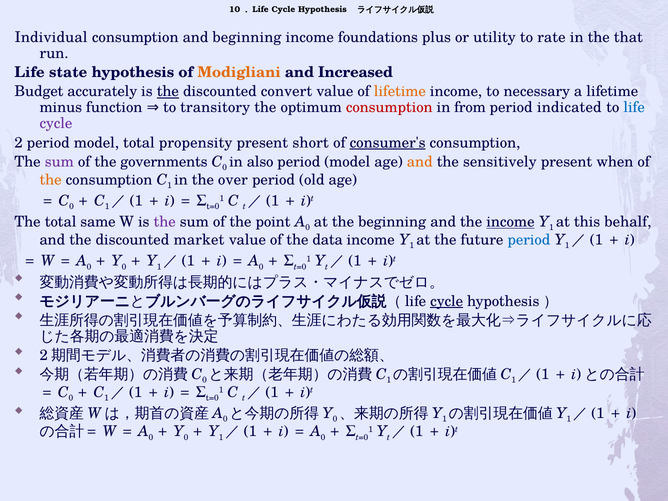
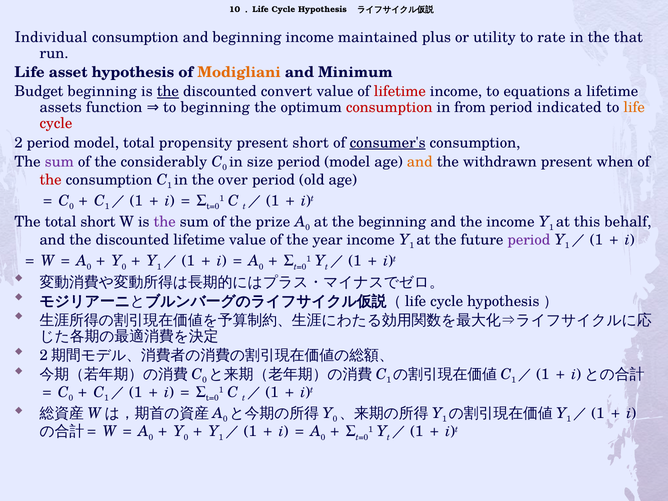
foundations: foundations -> maintained (378, 38)
state: state -> asset (68, 73)
Increased: Increased -> Minimum (355, 73)
Budget accurately: accurately -> beginning (102, 92)
lifetime colour: orange -> red (400, 92)
necessary: necessary -> equations (537, 92)
minus: minus -> assets (61, 108)
to transitory: transitory -> beginning (215, 108)
life colour: blue -> orange (634, 108)
cycle colour: purple -> red (56, 124)
governments: governments -> considerably (164, 162)
also: also -> size (260, 162)
sensitively: sensitively -> withdrawn (500, 162)
the colour: orange -> red (51, 180)
total same: same -> short (98, 222)
point: point -> prize (273, 222)
income underline: present -> none (510, 222)
discounted market: market -> lifetime (199, 240)
data: data -> year (328, 240)
period colour: blue -> purple (529, 240)
cycle underline: present -> none (447, 301)
